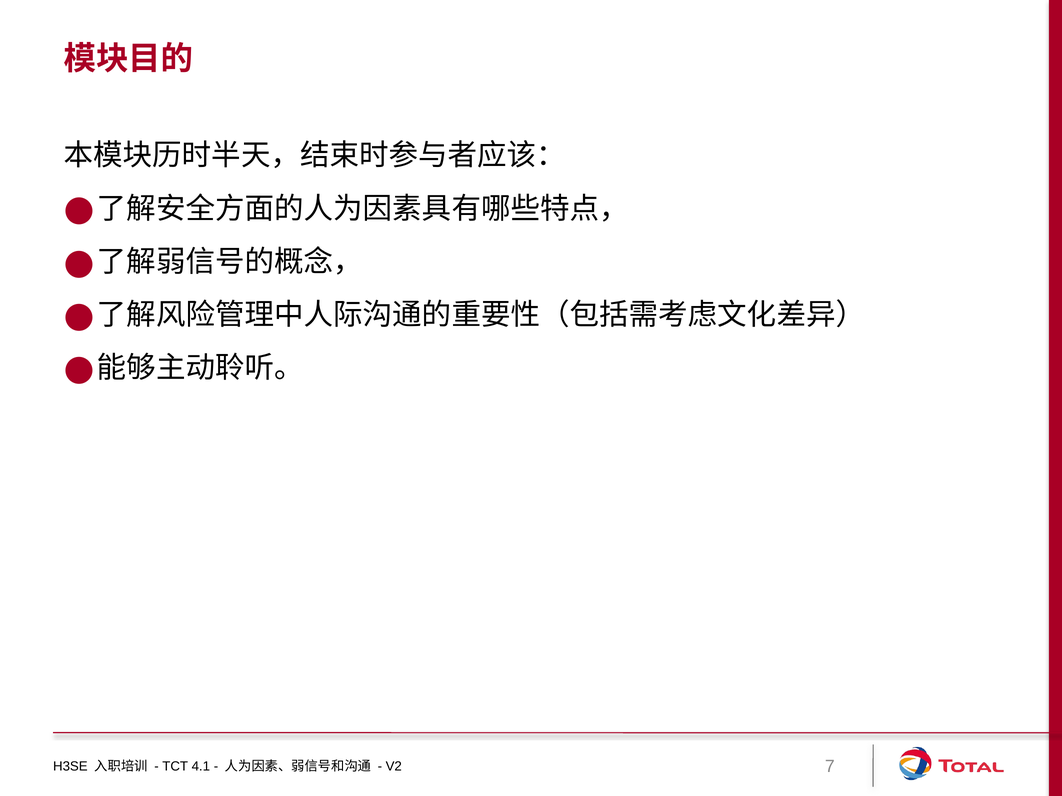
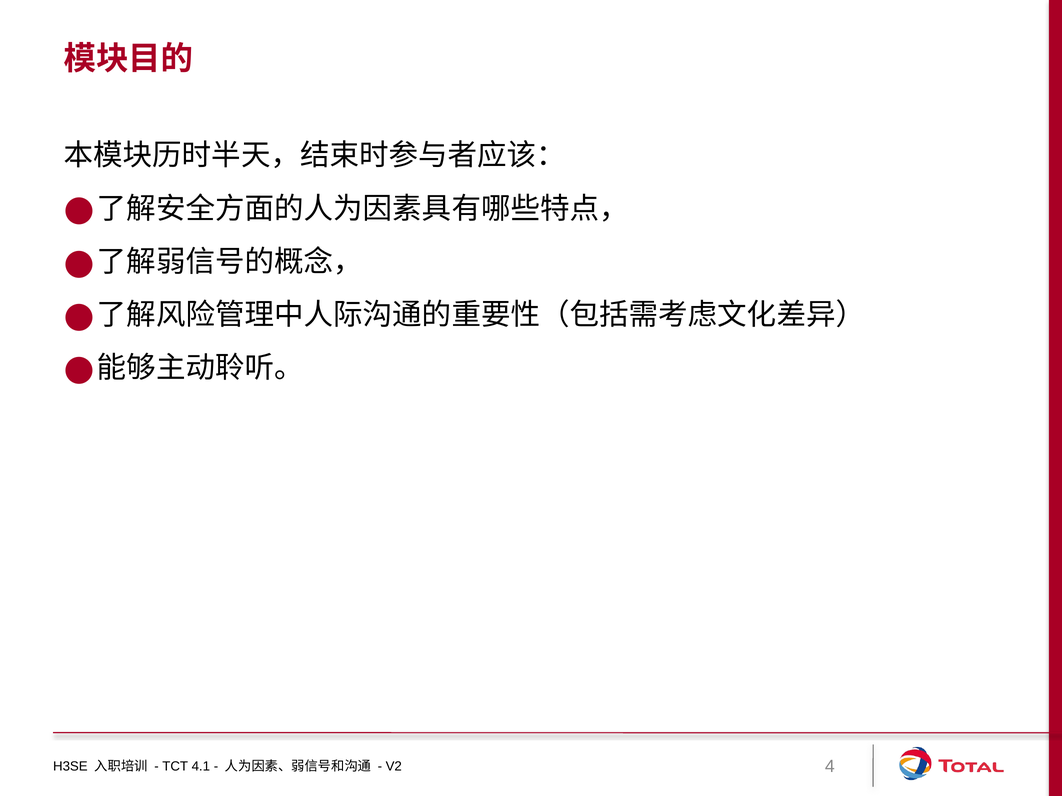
7: 7 -> 4 (830, 767)
